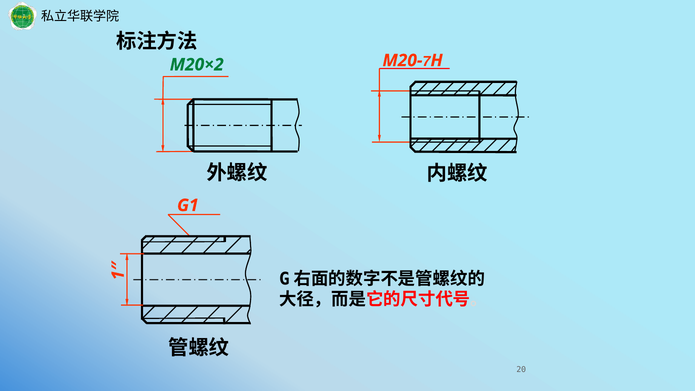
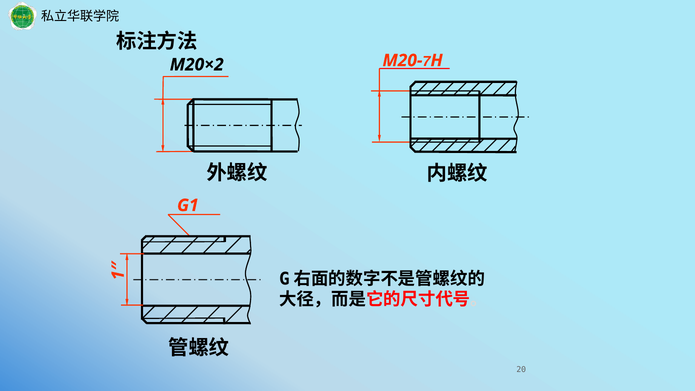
M20×2 colour: green -> black (197, 65)
